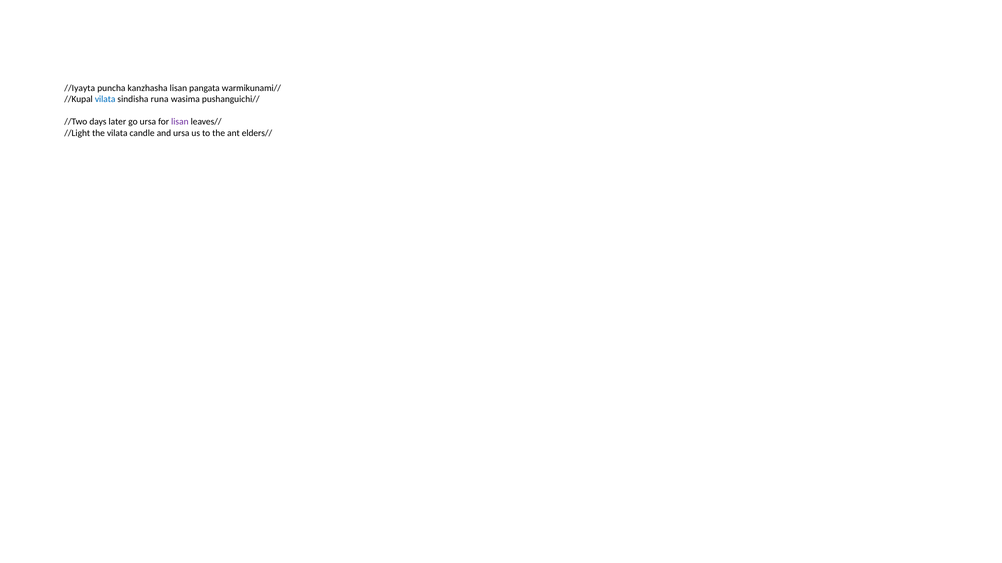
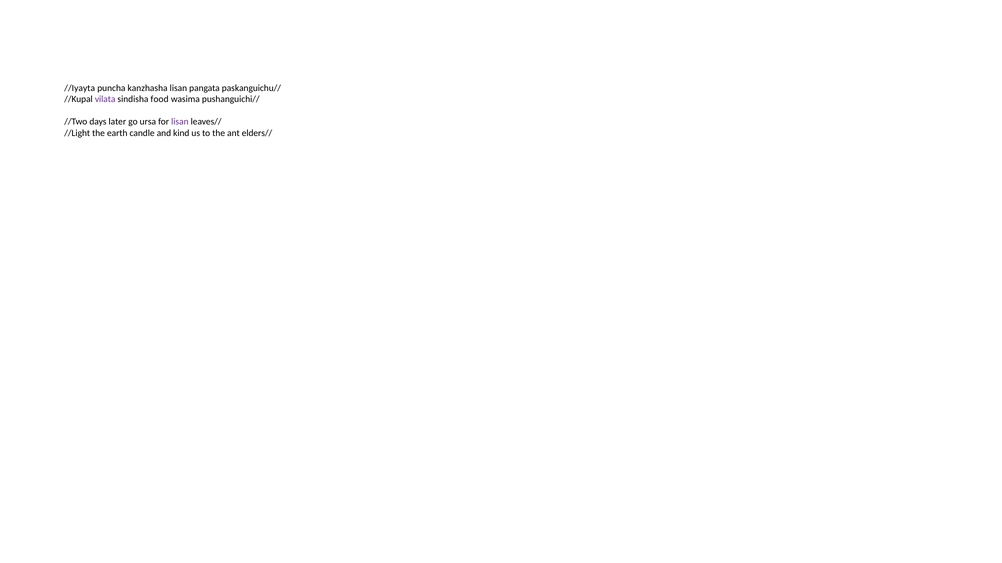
warmikunami//: warmikunami// -> paskanguichu// (251, 88)
vilata colour: blue -> purple (105, 99)
runa: runa -> food (160, 99)
the vilata: vilata -> earth (117, 133)
and ursa: ursa -> kind (181, 133)
